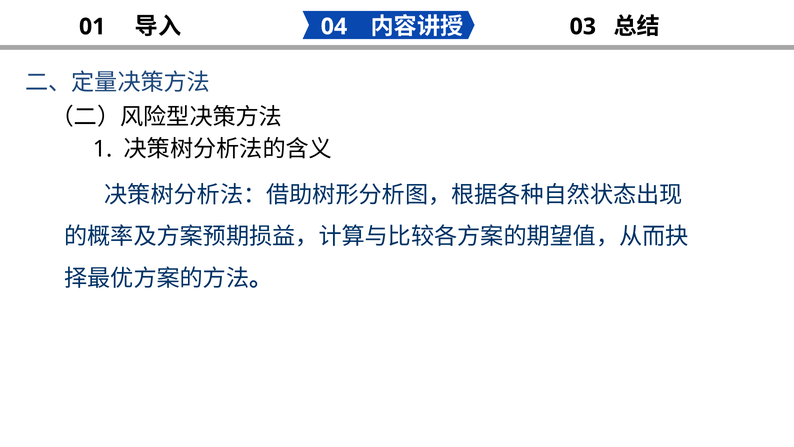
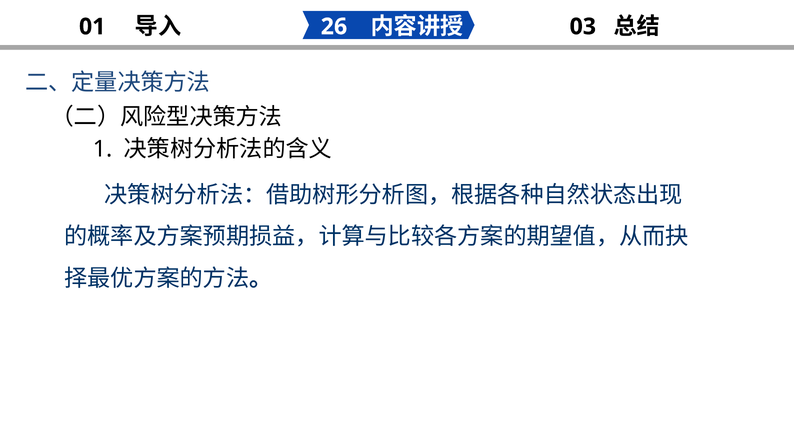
04: 04 -> 26 (334, 27)
